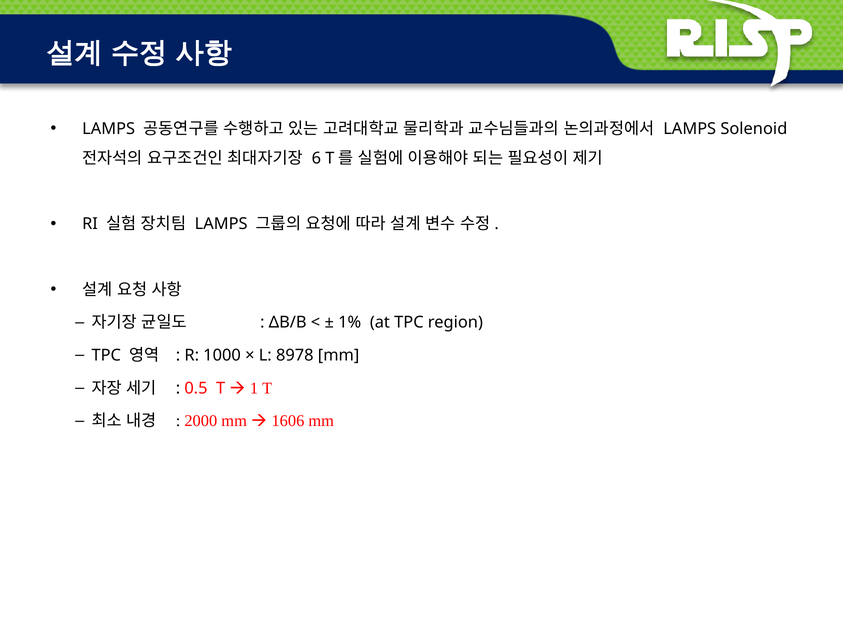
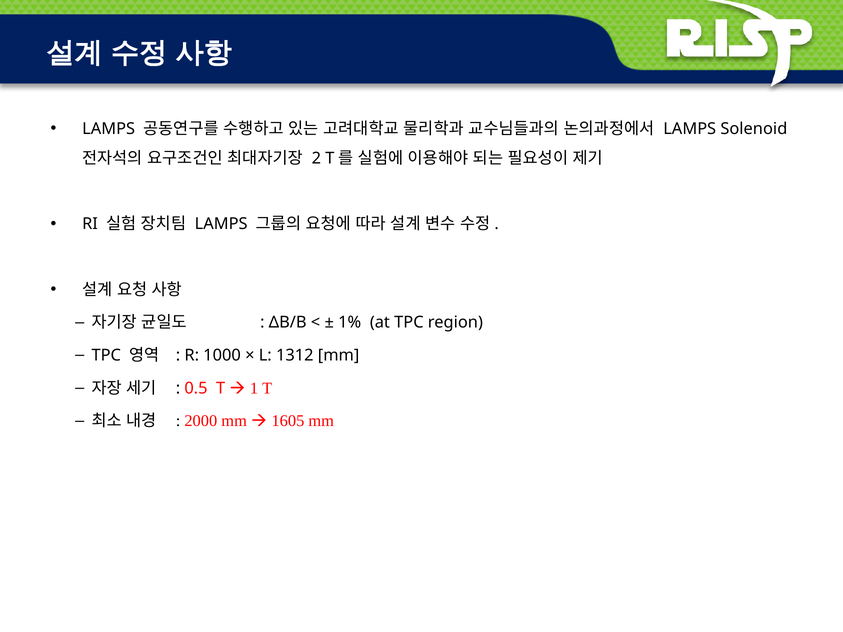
6: 6 -> 2 (316, 158)
8978: 8978 -> 1312 (295, 355)
1606: 1606 -> 1605 (288, 421)
